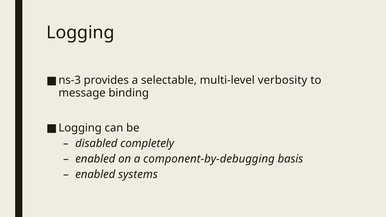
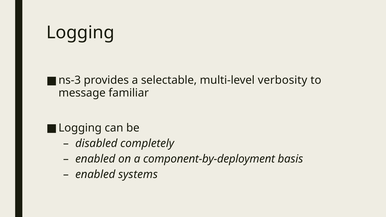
binding: binding -> familiar (129, 93)
component-by-debugging: component-by-debugging -> component-by-deployment (209, 159)
